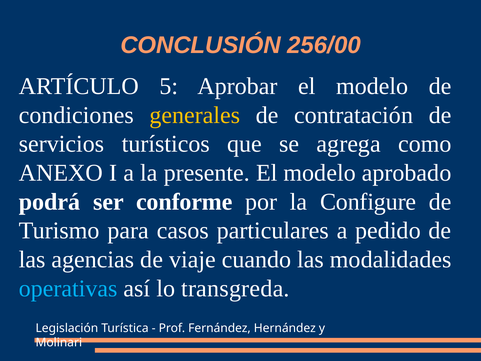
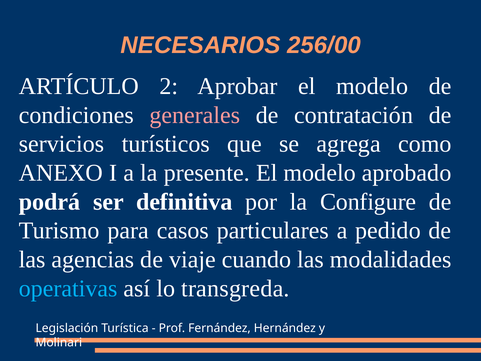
CONCLUSIÓN: CONCLUSIÓN -> NECESARIOS (200, 45)
5: 5 -> 2 (169, 86)
generales colour: yellow -> pink (195, 115)
conforme: conforme -> definitiva (184, 202)
